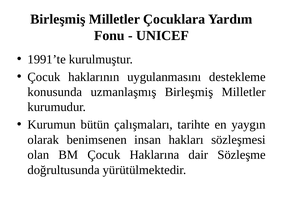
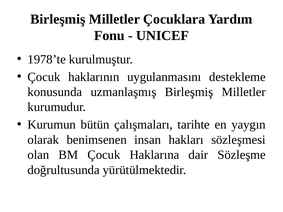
1991’te: 1991’te -> 1978’te (47, 59)
